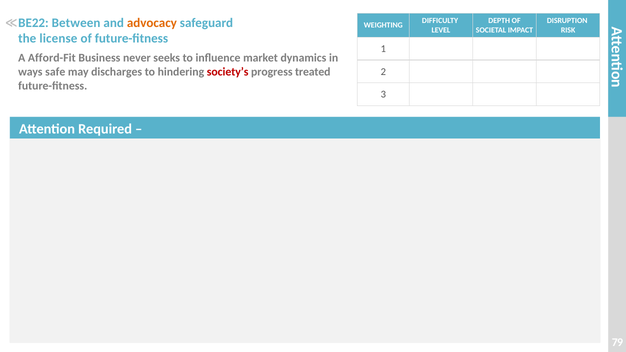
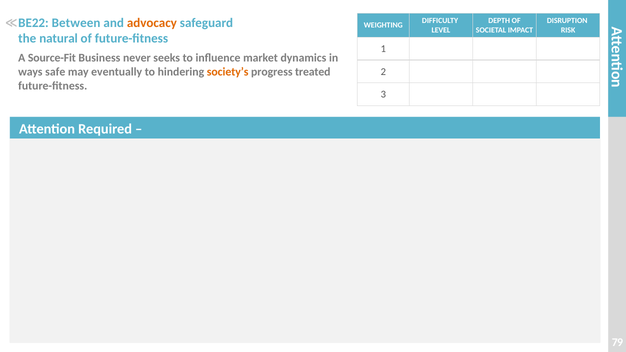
license: license -> natural (59, 39)
Afford-Fit: Afford-Fit -> Source-Fit (52, 58)
discharges: discharges -> eventually (117, 72)
society’s colour: red -> orange (228, 72)
